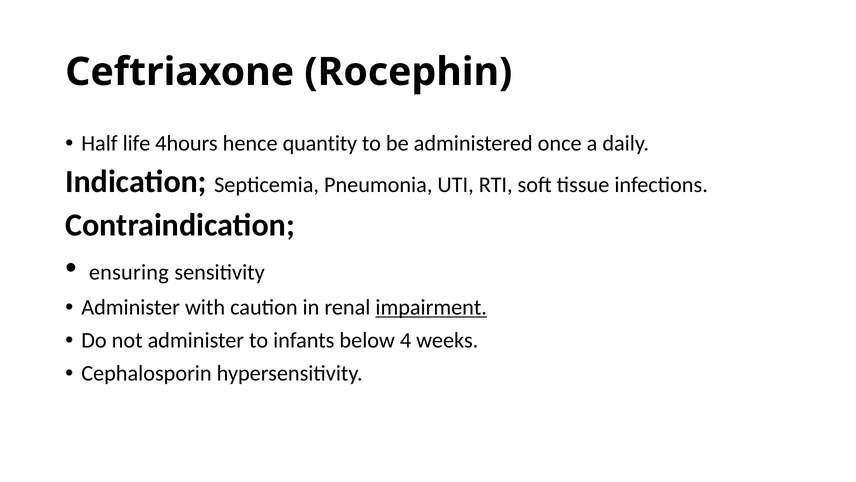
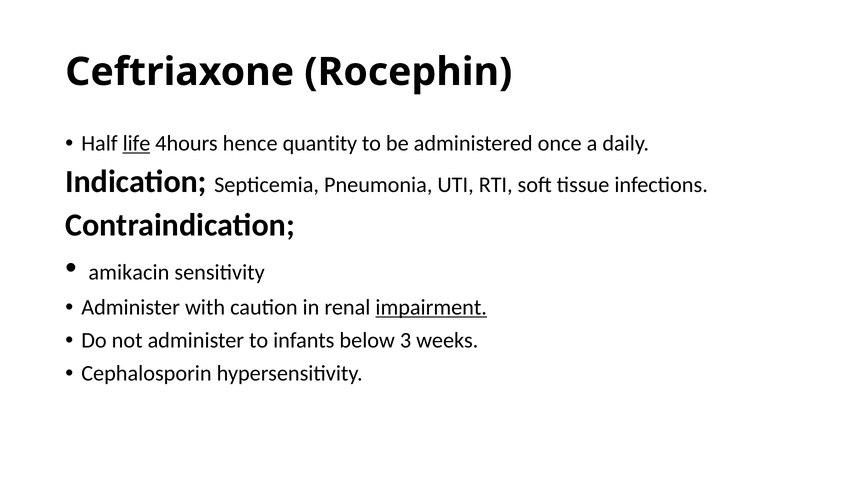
life underline: none -> present (137, 143)
ensuring: ensuring -> amikacin (129, 272)
4: 4 -> 3 (406, 340)
